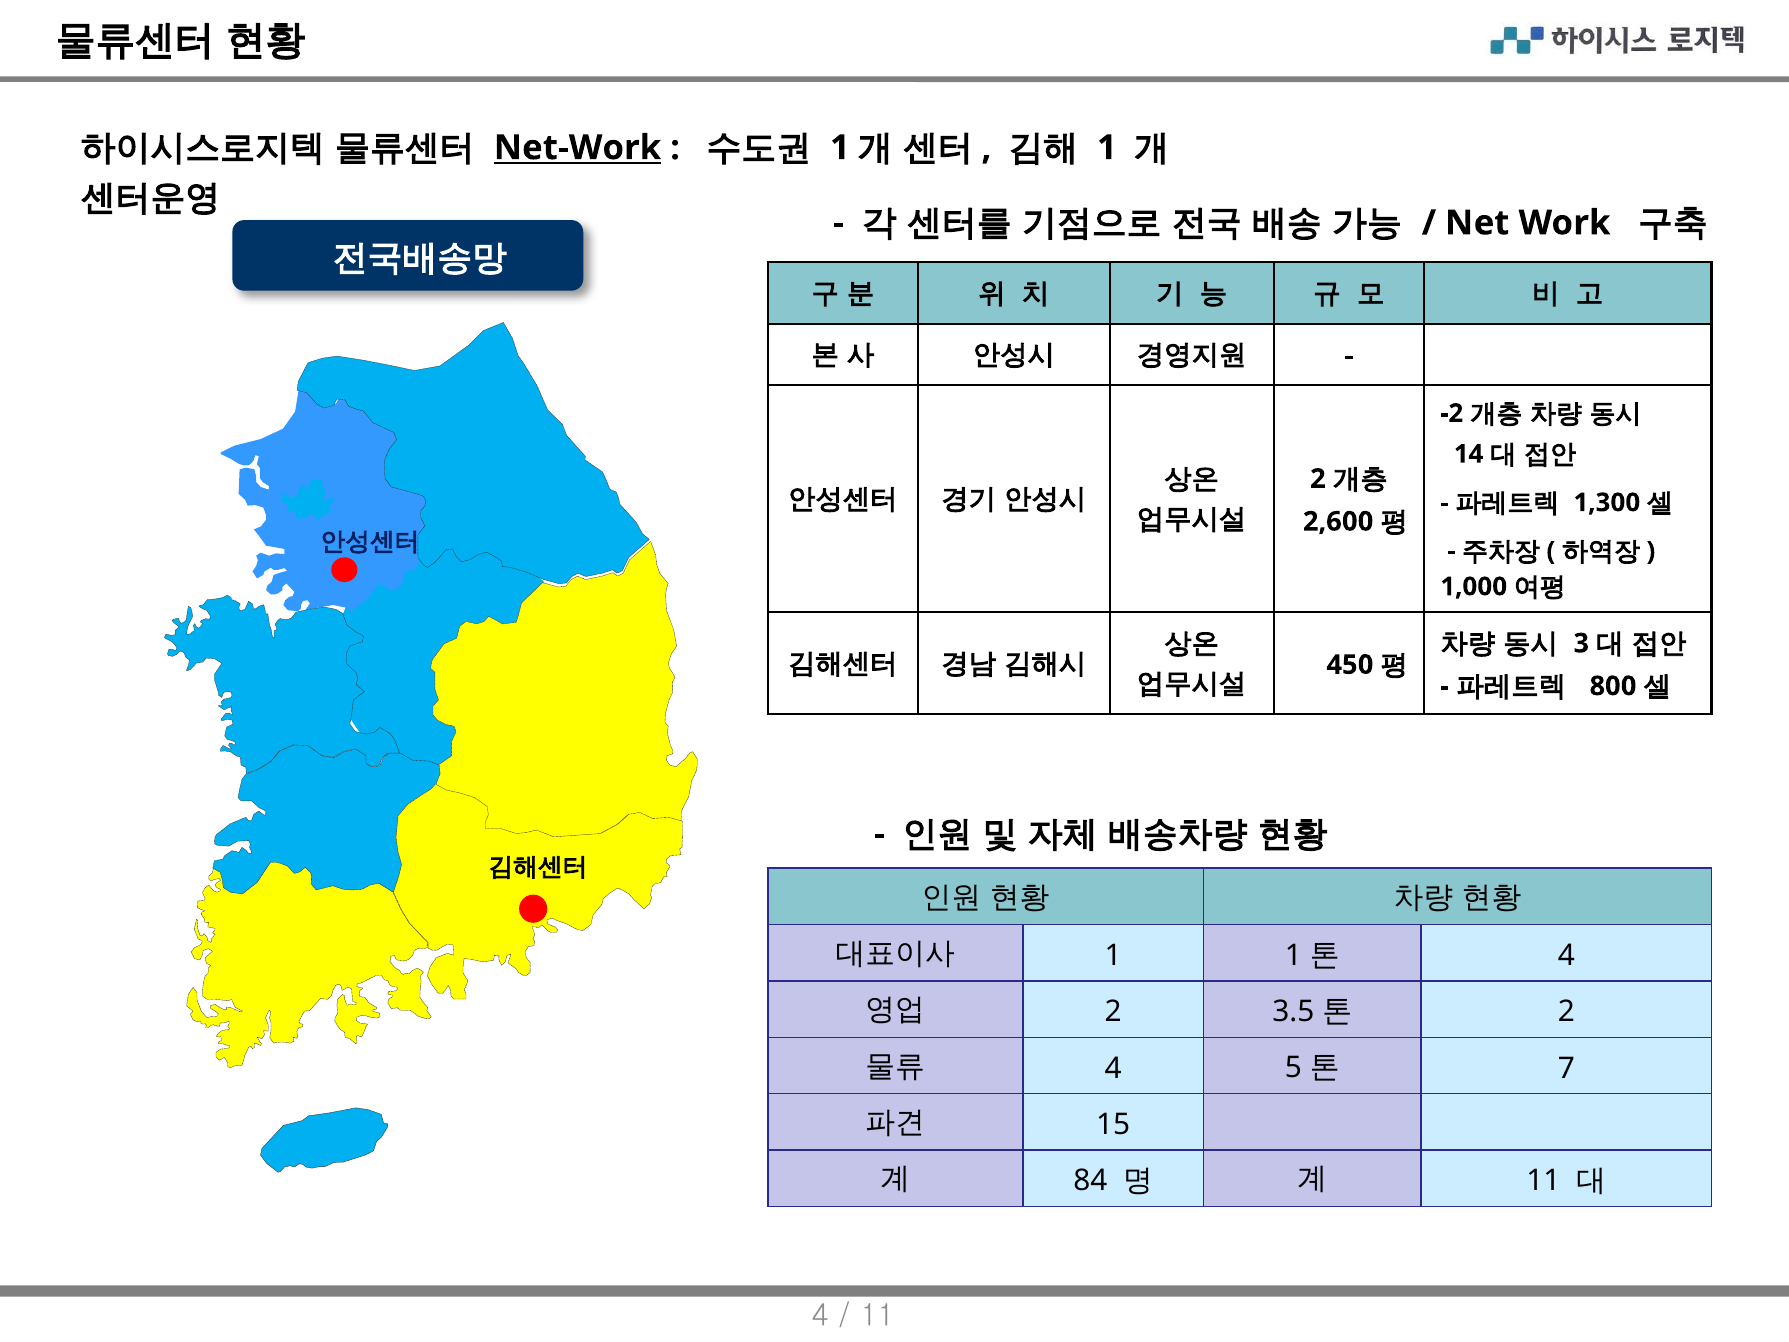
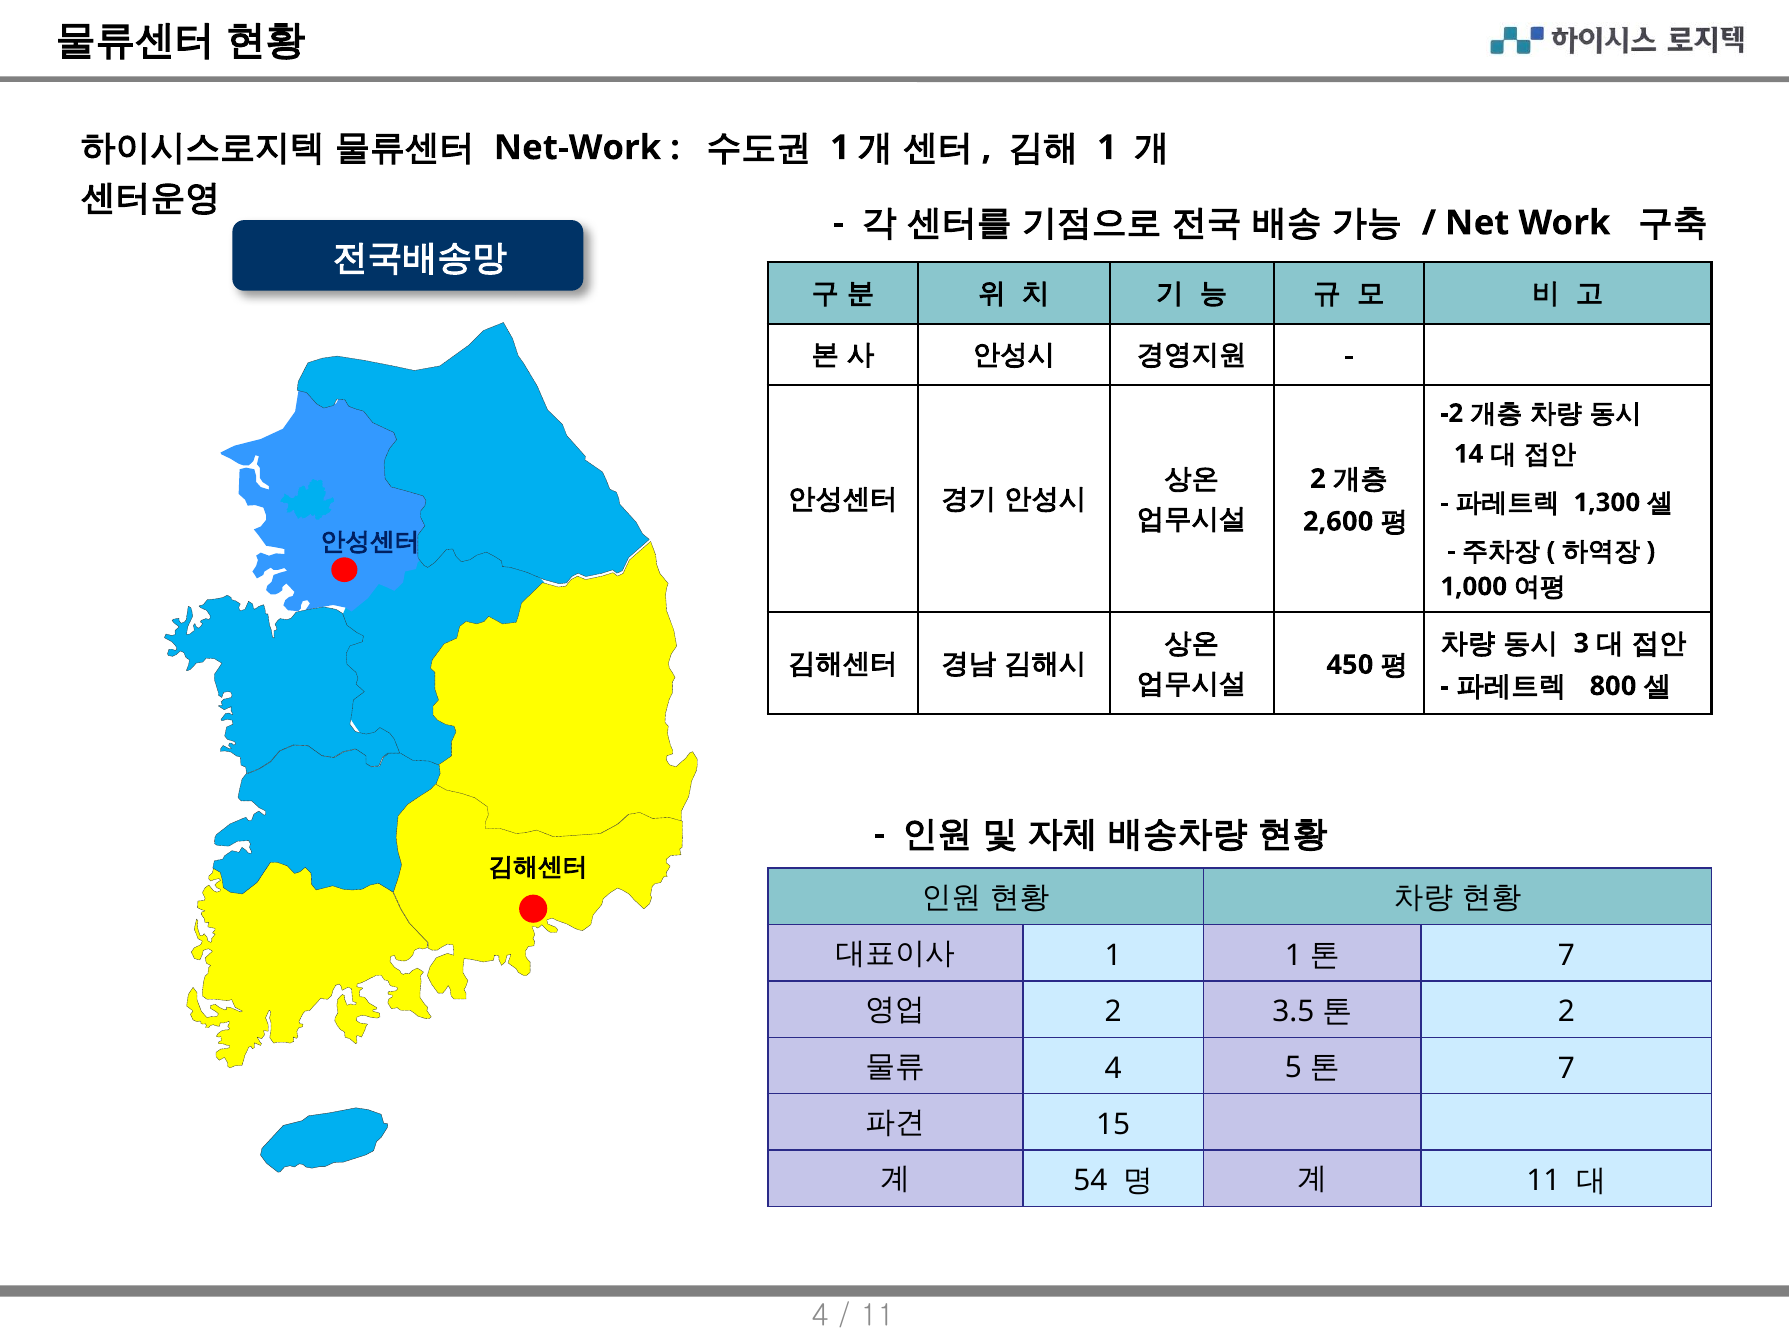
Net-Work underline: present -> none (577, 148)
4: 4 -> 7 (1566, 955)
84: 84 -> 54 (1090, 1181)
